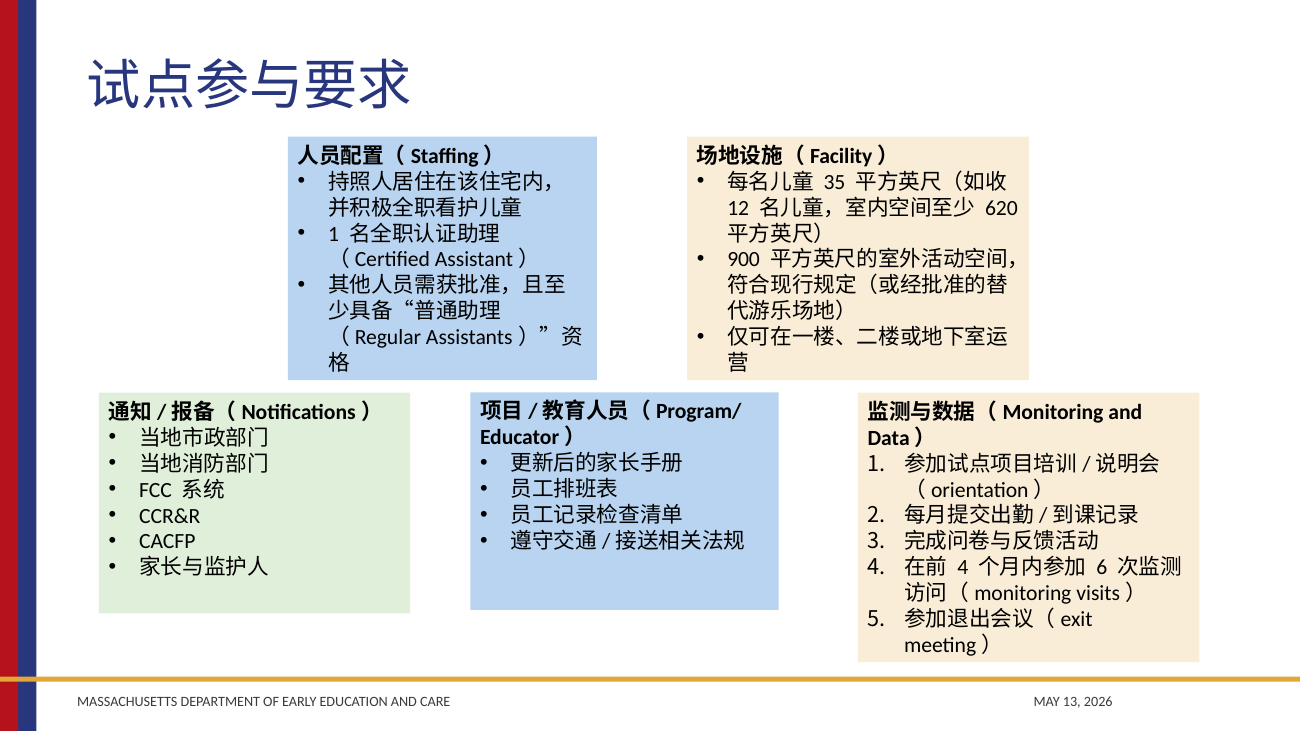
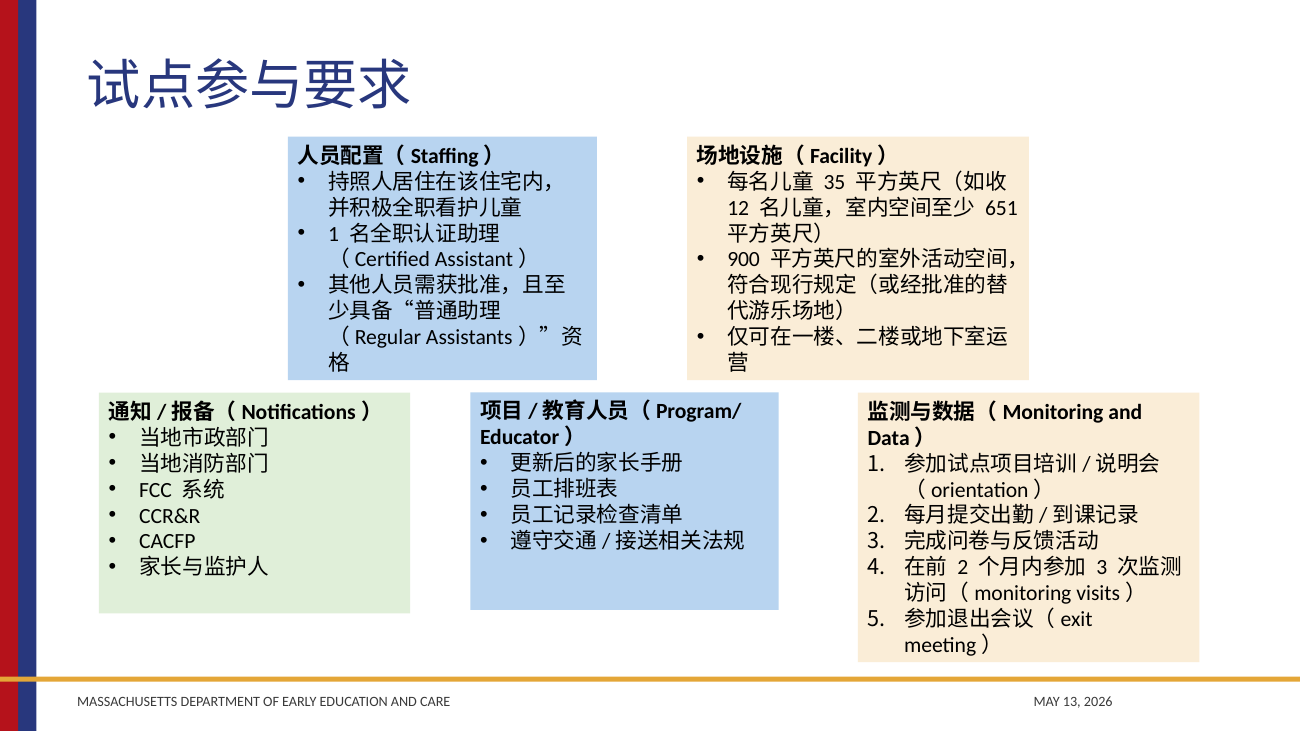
620: 620 -> 651 (1001, 208)
4: 4 -> 2 (963, 568)
6: 6 -> 3 (1102, 568)
